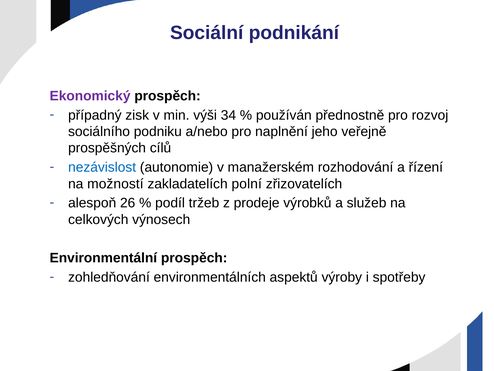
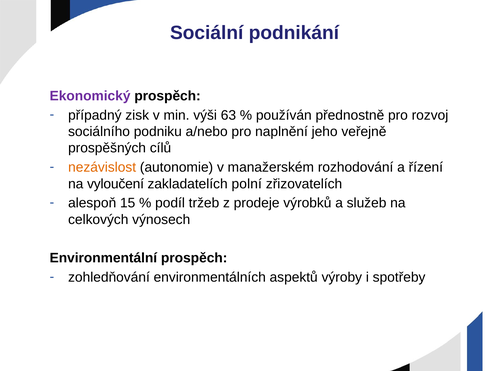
34: 34 -> 63 (228, 115)
nezávislost colour: blue -> orange (102, 167)
možností: možností -> vyloučení (116, 184)
26: 26 -> 15 (128, 203)
